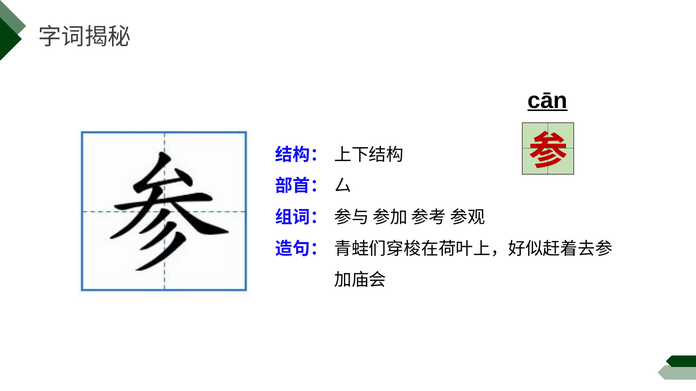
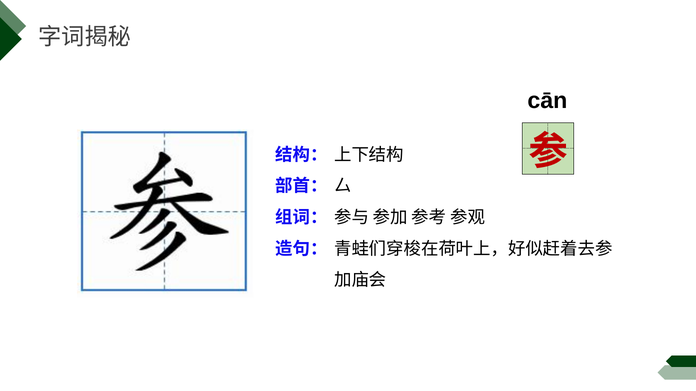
cān underline: present -> none (547, 101)
